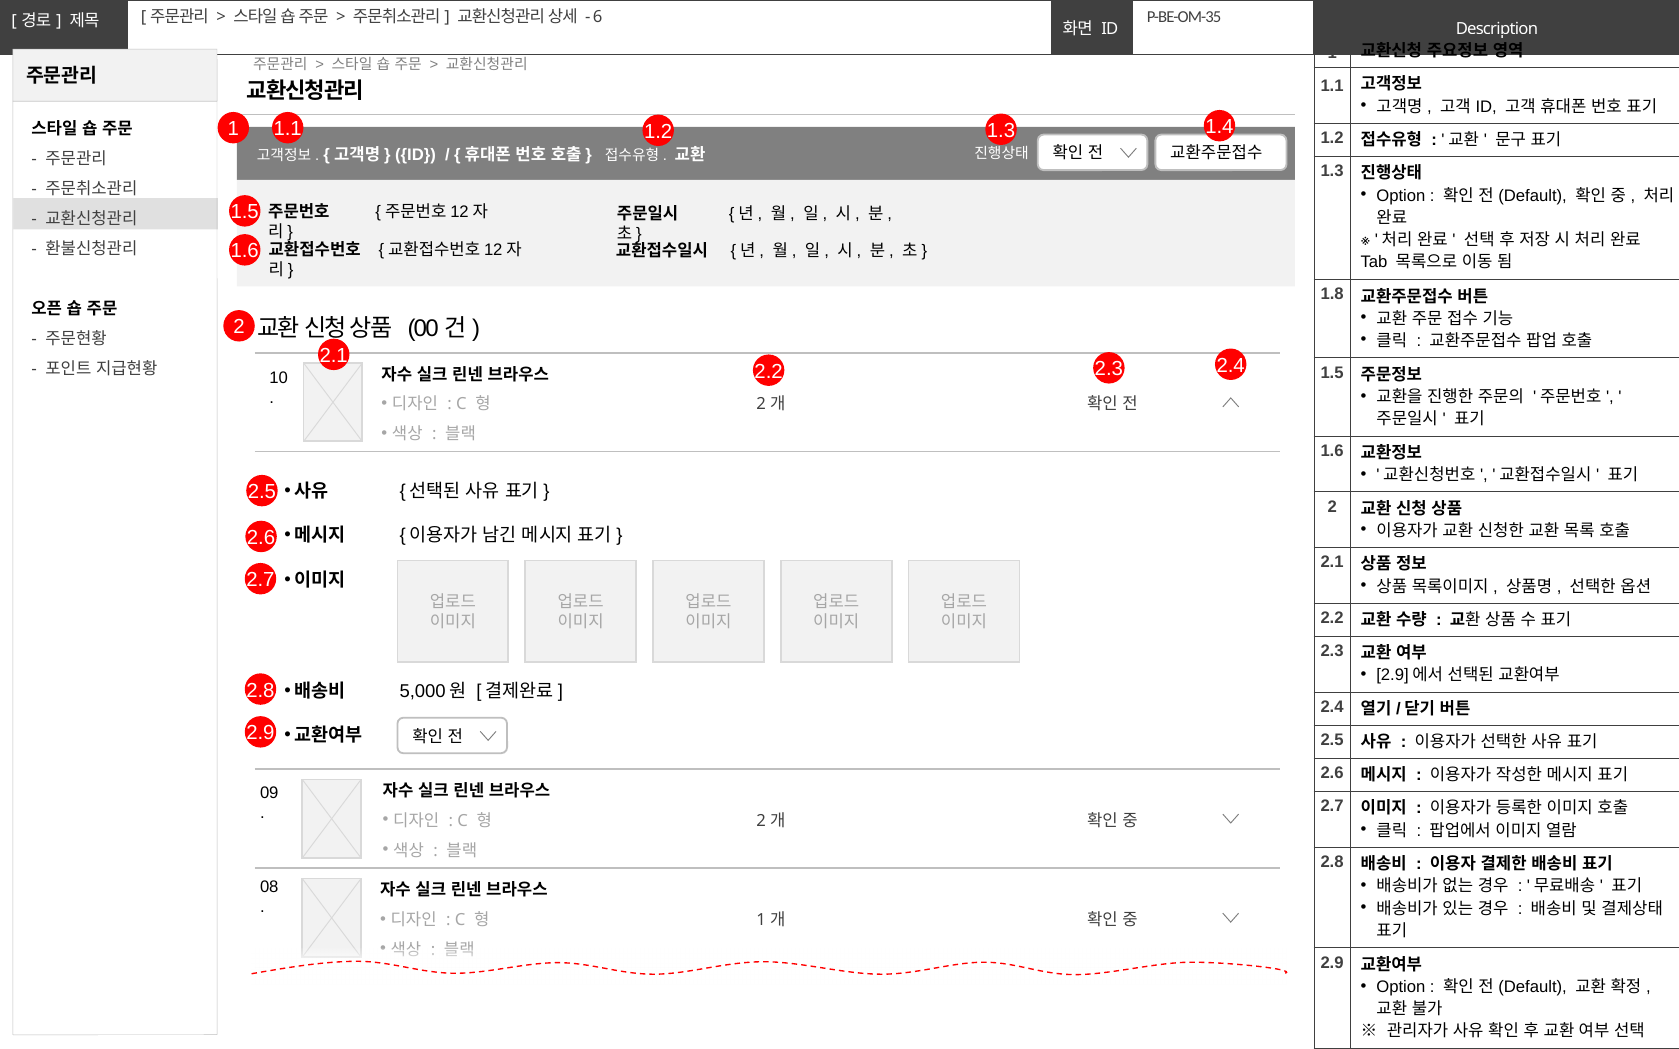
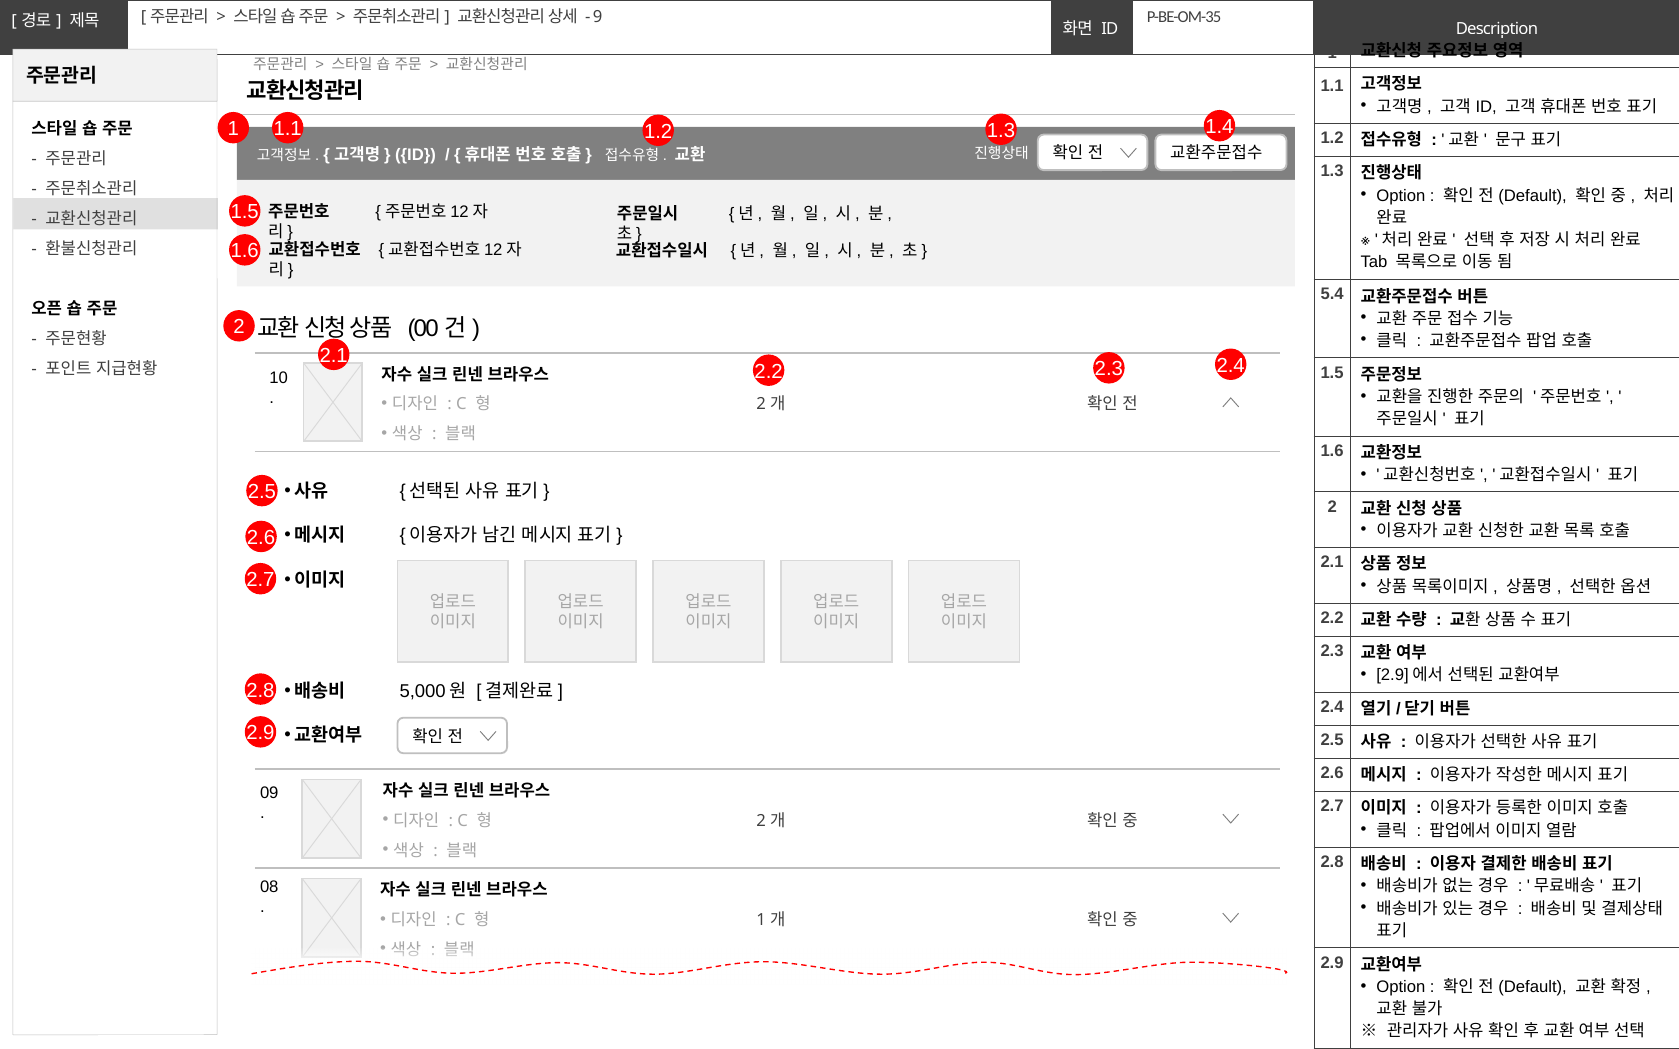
6: 6 -> 9 (598, 17)
1.8: 1.8 -> 5.4 (1332, 294)
